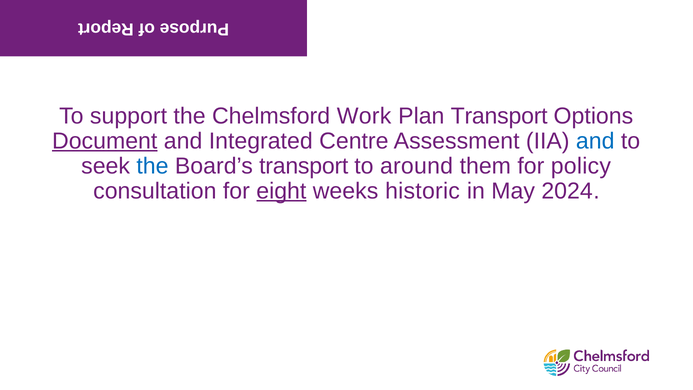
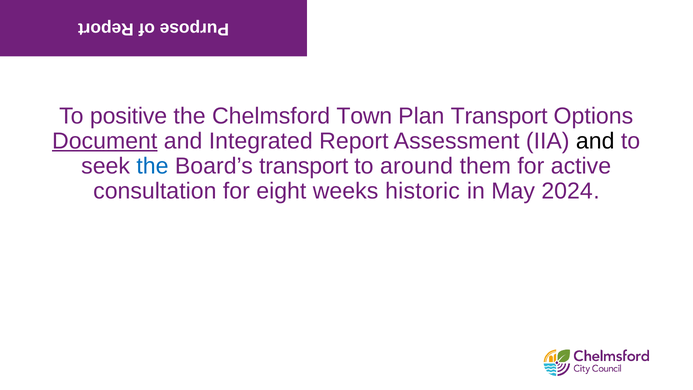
support: support -> positive (129, 116)
Work: Work -> Town (364, 116)
Centre: Centre -> Report (354, 141)
and colour: blue -> black (595, 141)
policy: policy -> active (581, 166)
eight underline: present -> none (281, 191)
